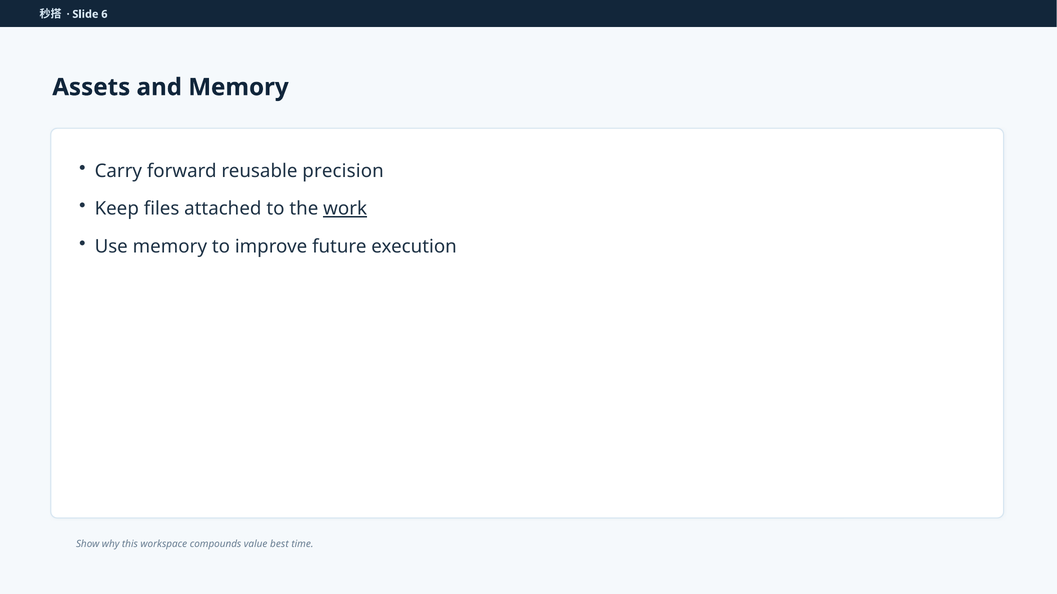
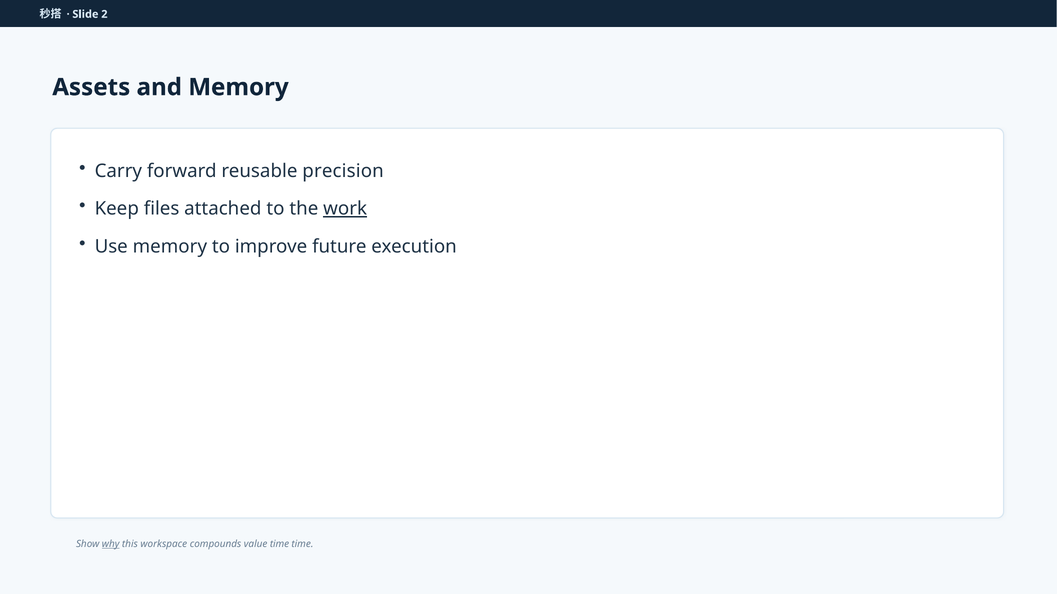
6: 6 -> 2 (104, 14)
why underline: none -> present (111, 544)
value best: best -> time (279, 544)
